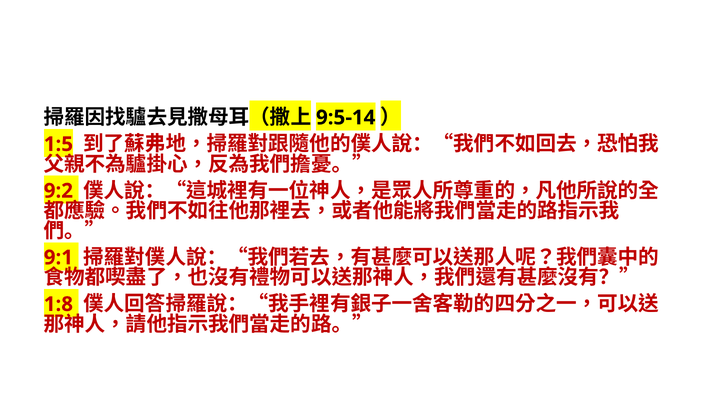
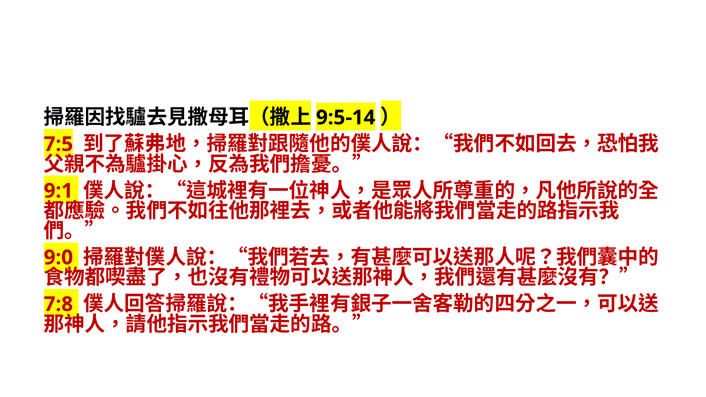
1:5: 1:5 -> 7:5 (58, 144)
9:2: 9:2 -> 9:1 (58, 191)
9:1: 9:1 -> 9:0 (58, 258)
1:8: 1:8 -> 7:8 (58, 304)
